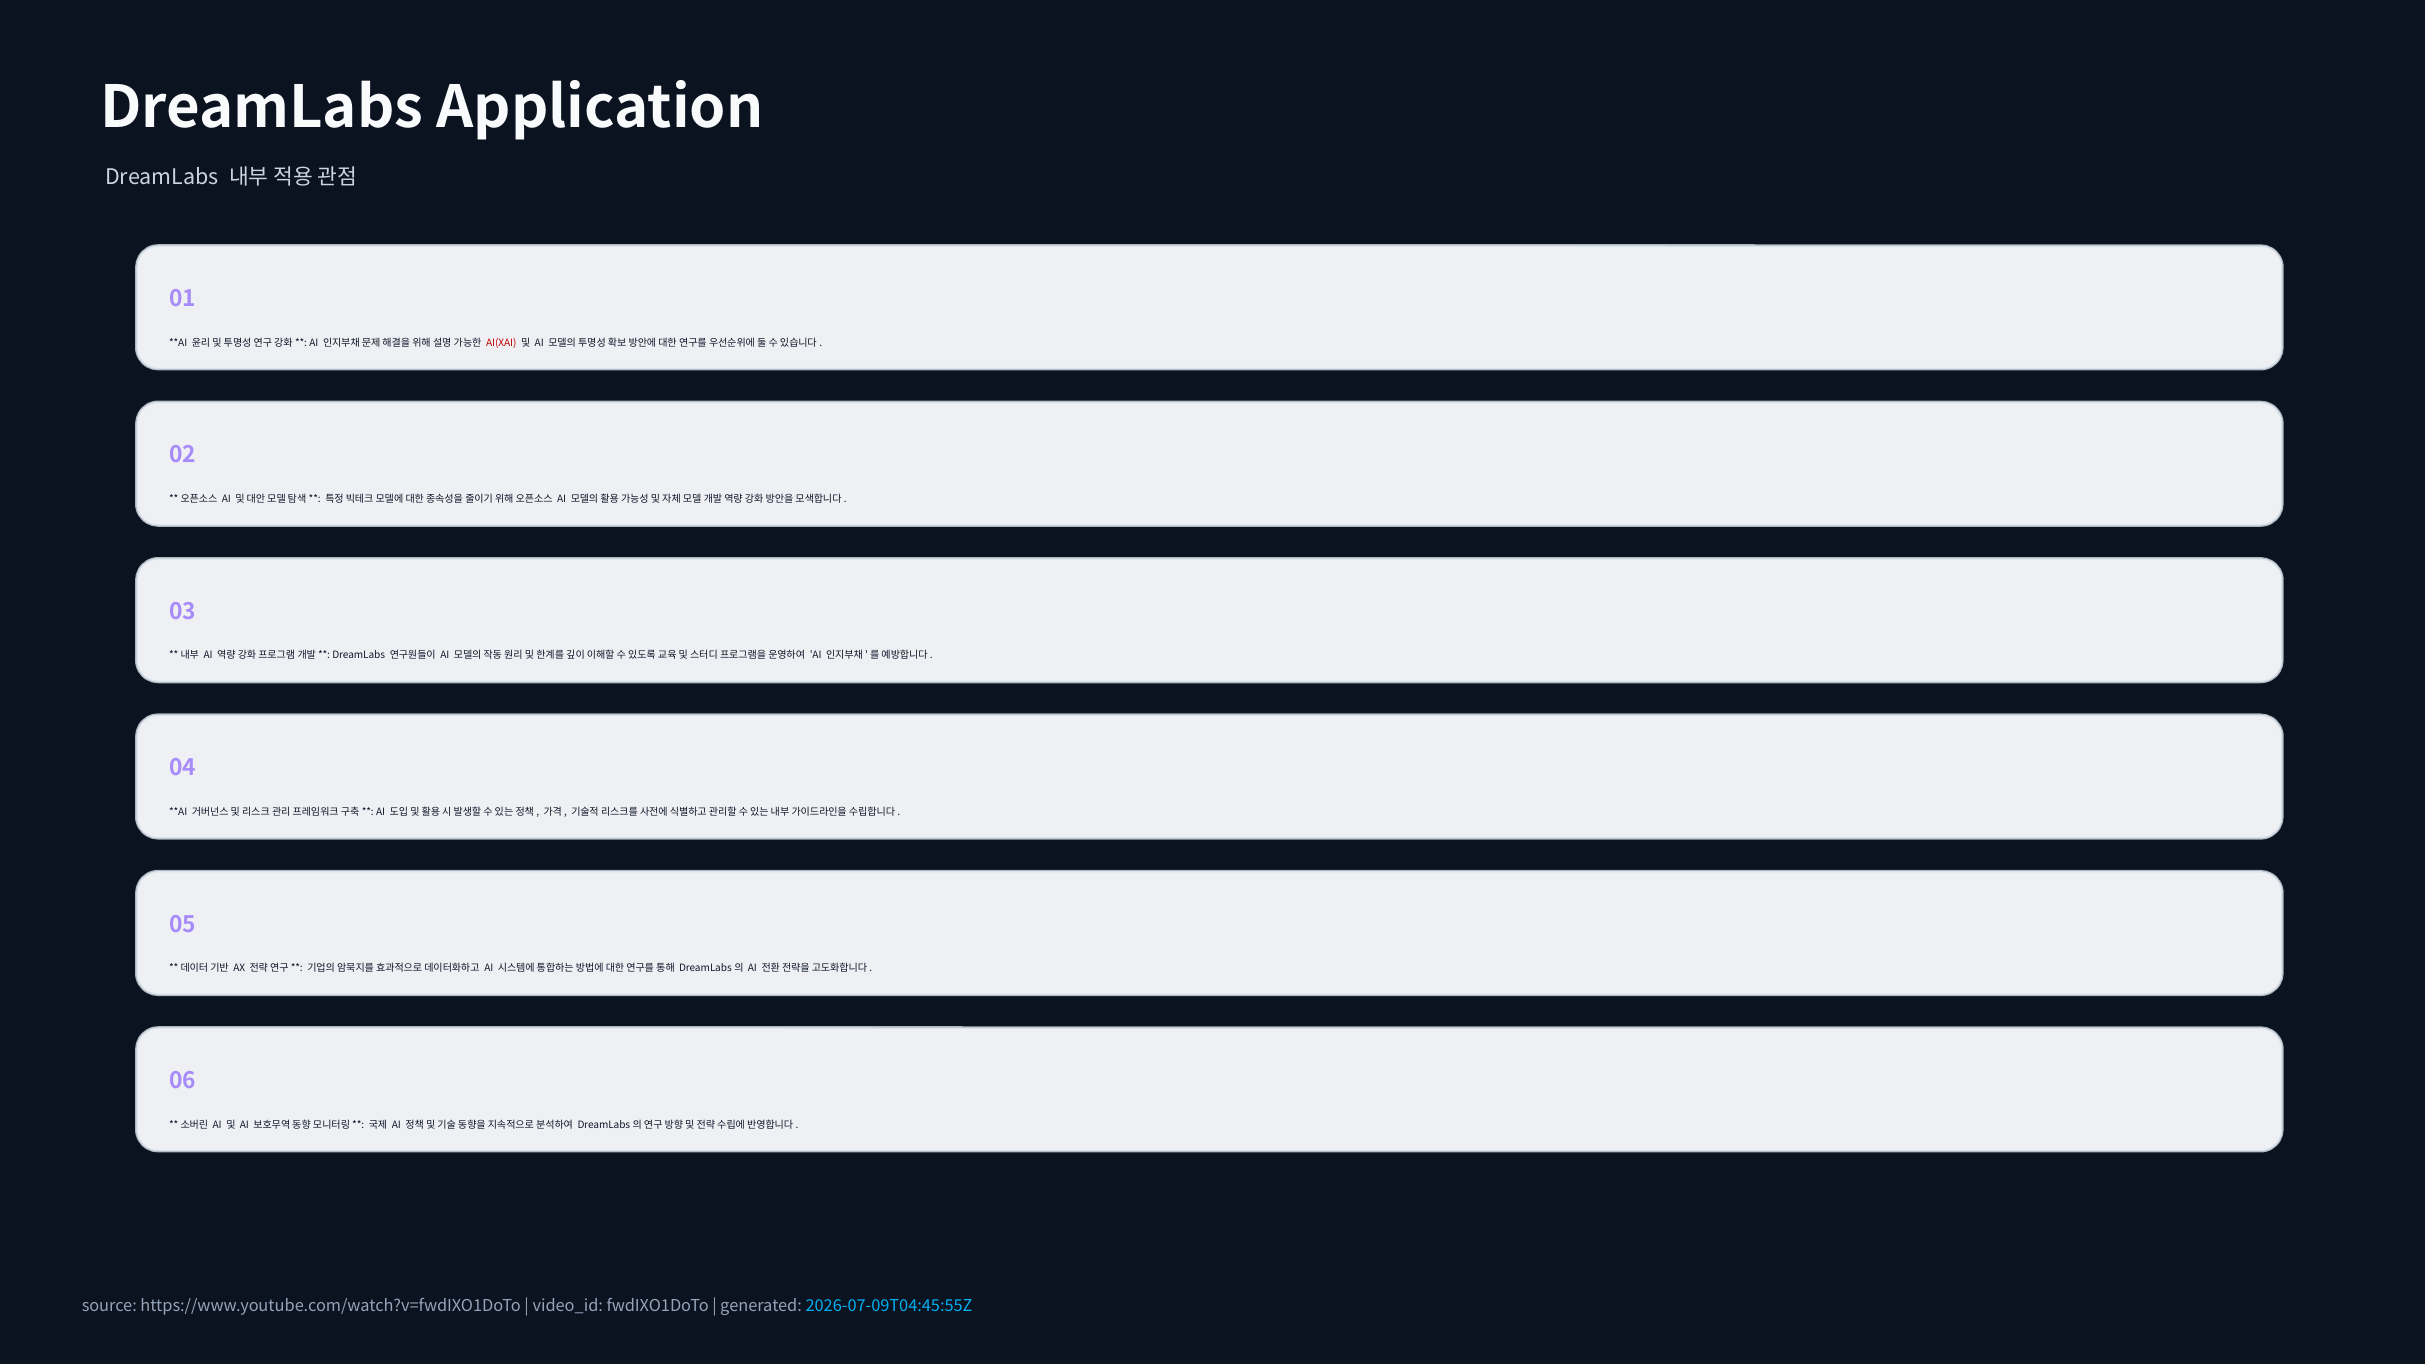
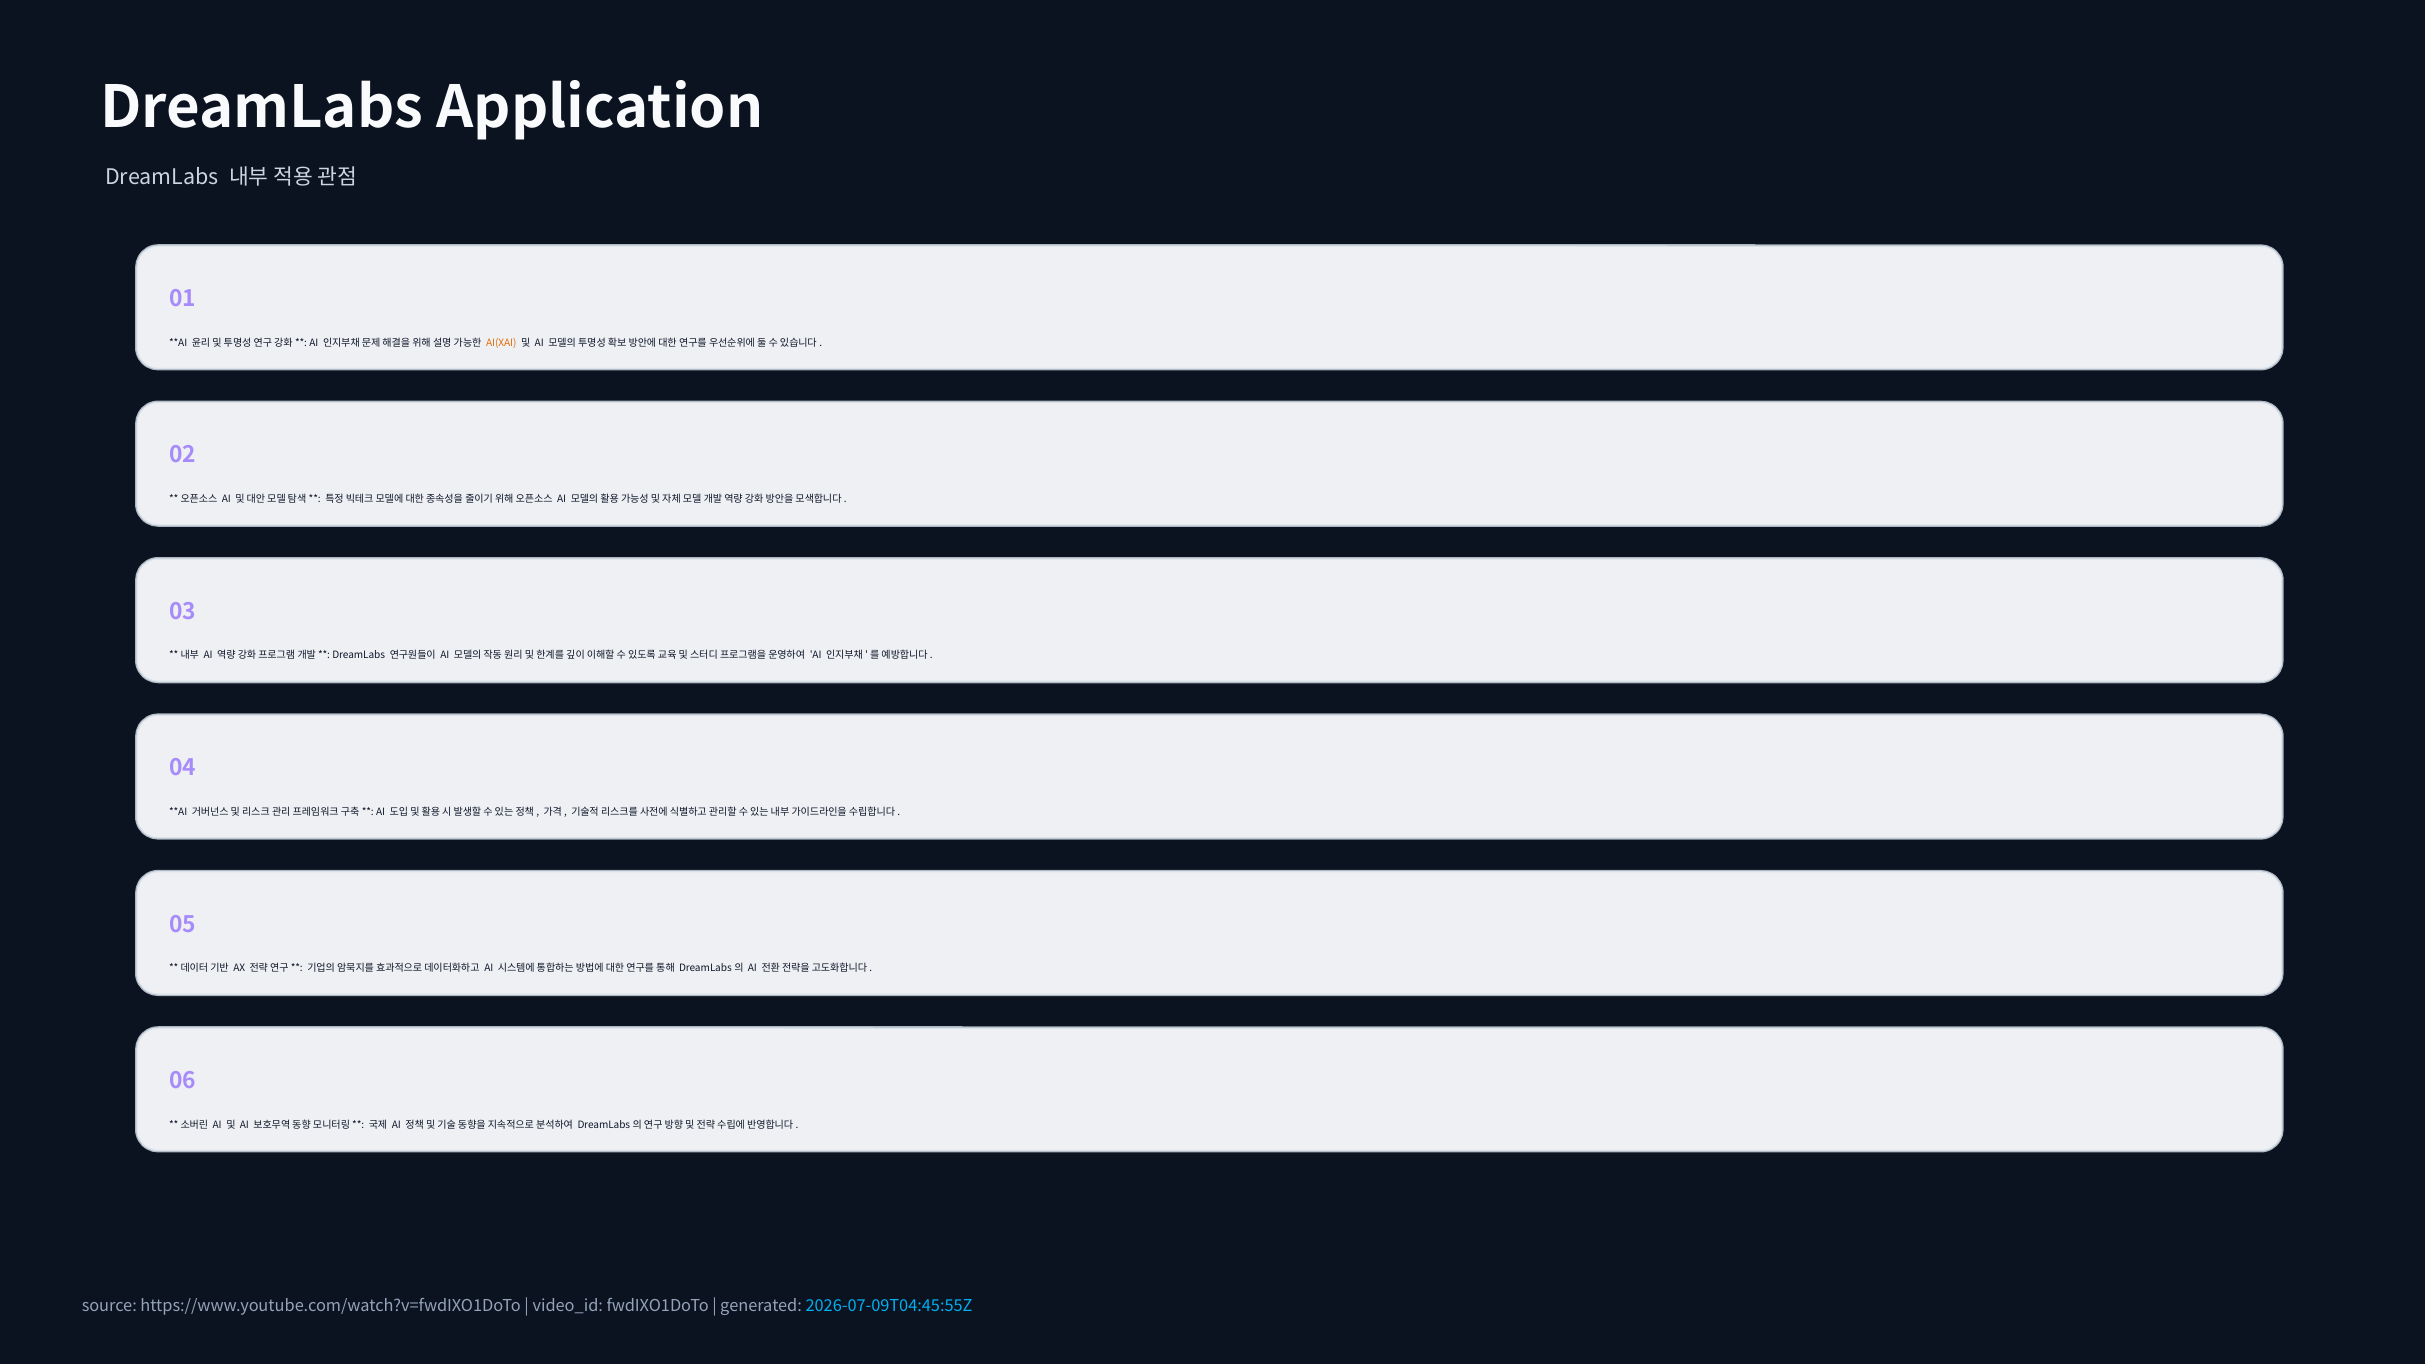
AI(XAI colour: red -> orange (501, 343)
